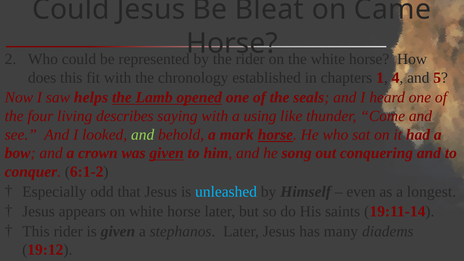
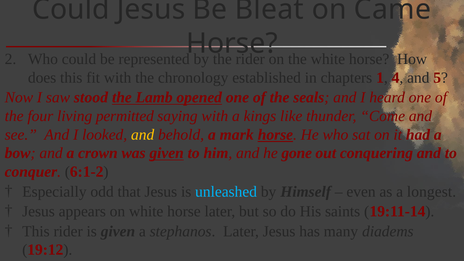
helps: helps -> stood (91, 98)
describes: describes -> permitted (125, 116)
using: using -> kings (260, 116)
and colour: light green -> yellow (143, 135)
song: song -> gone (297, 153)
